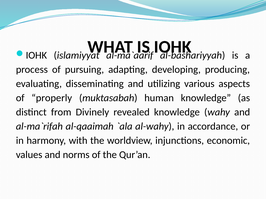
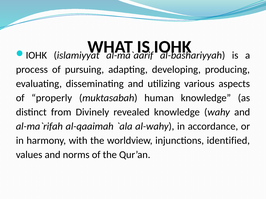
economic: economic -> identified (228, 141)
